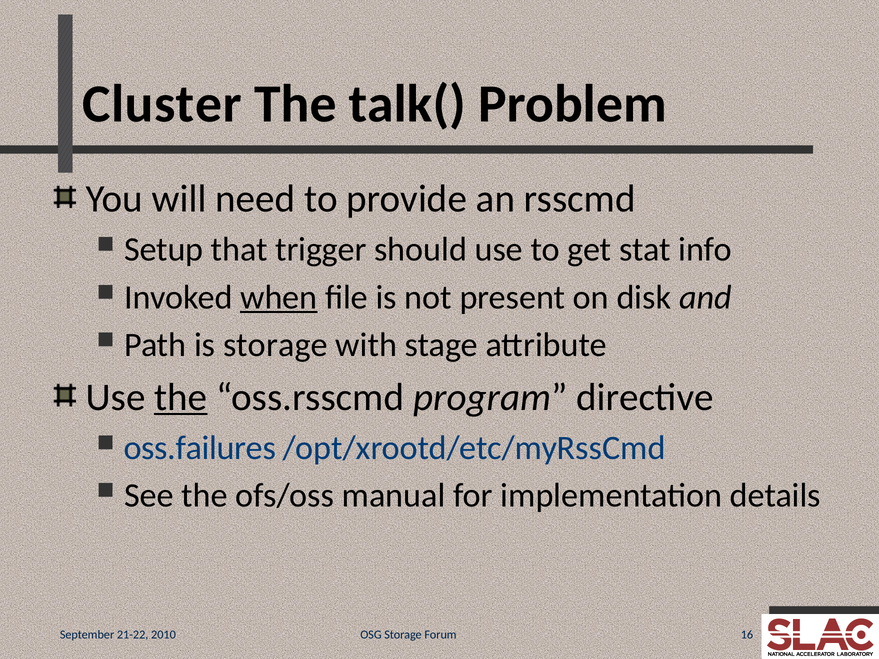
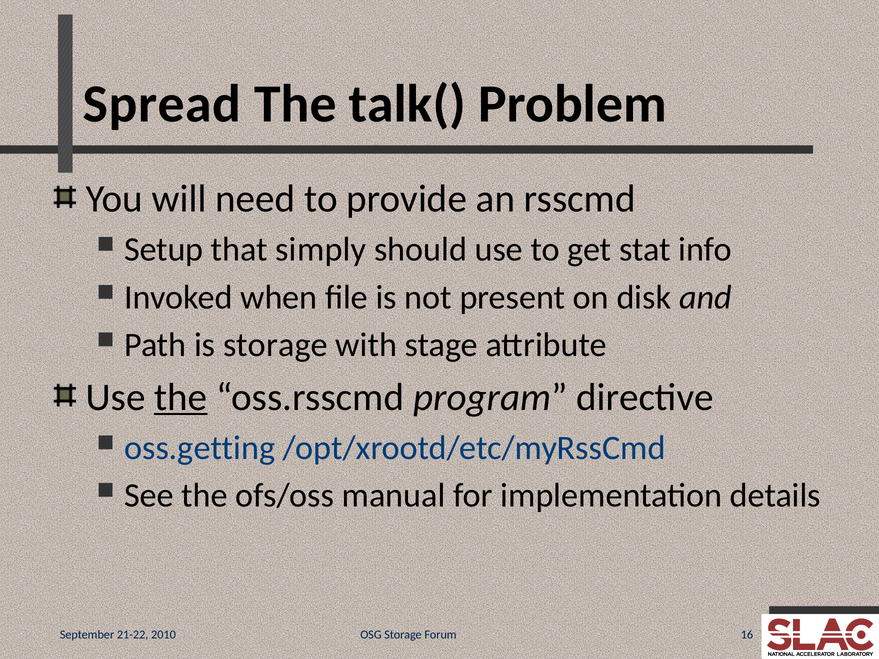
Cluster: Cluster -> Spread (162, 104)
trigger: trigger -> simply (321, 250)
when underline: present -> none (279, 297)
oss.failures: oss.failures -> oss.getting (200, 448)
